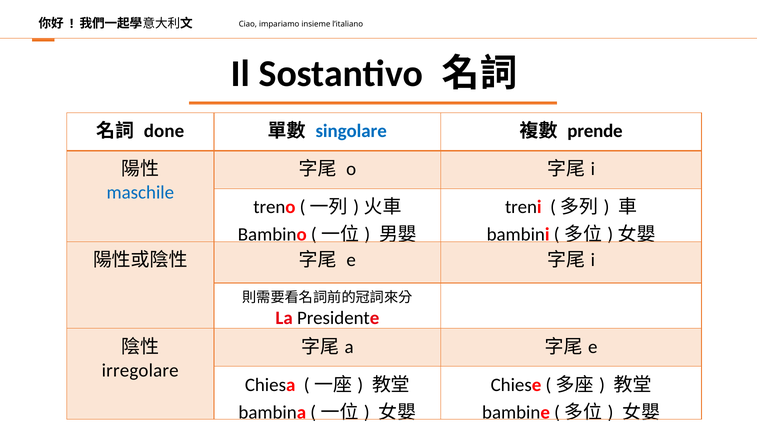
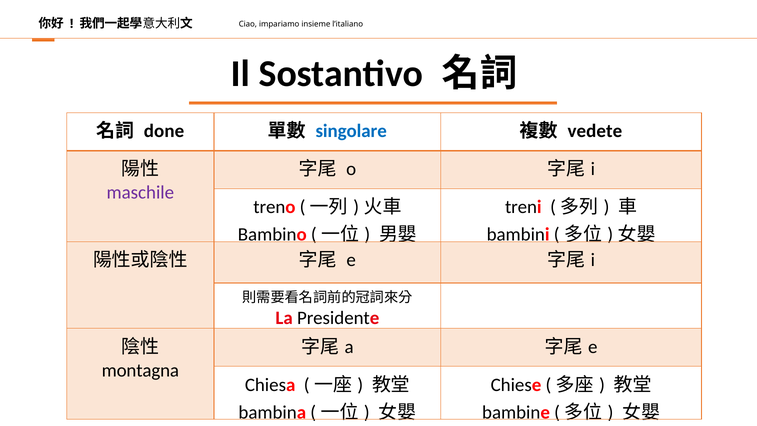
prende: prende -> vedete (595, 131)
maschile colour: blue -> purple (140, 193)
irregolare: irregolare -> montagna (140, 370)
